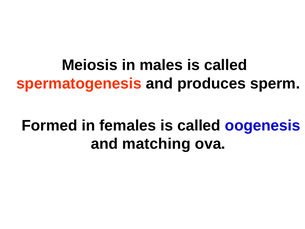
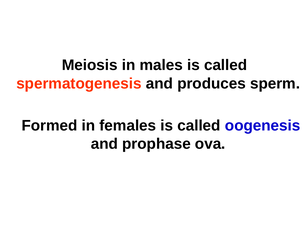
matching: matching -> prophase (156, 144)
